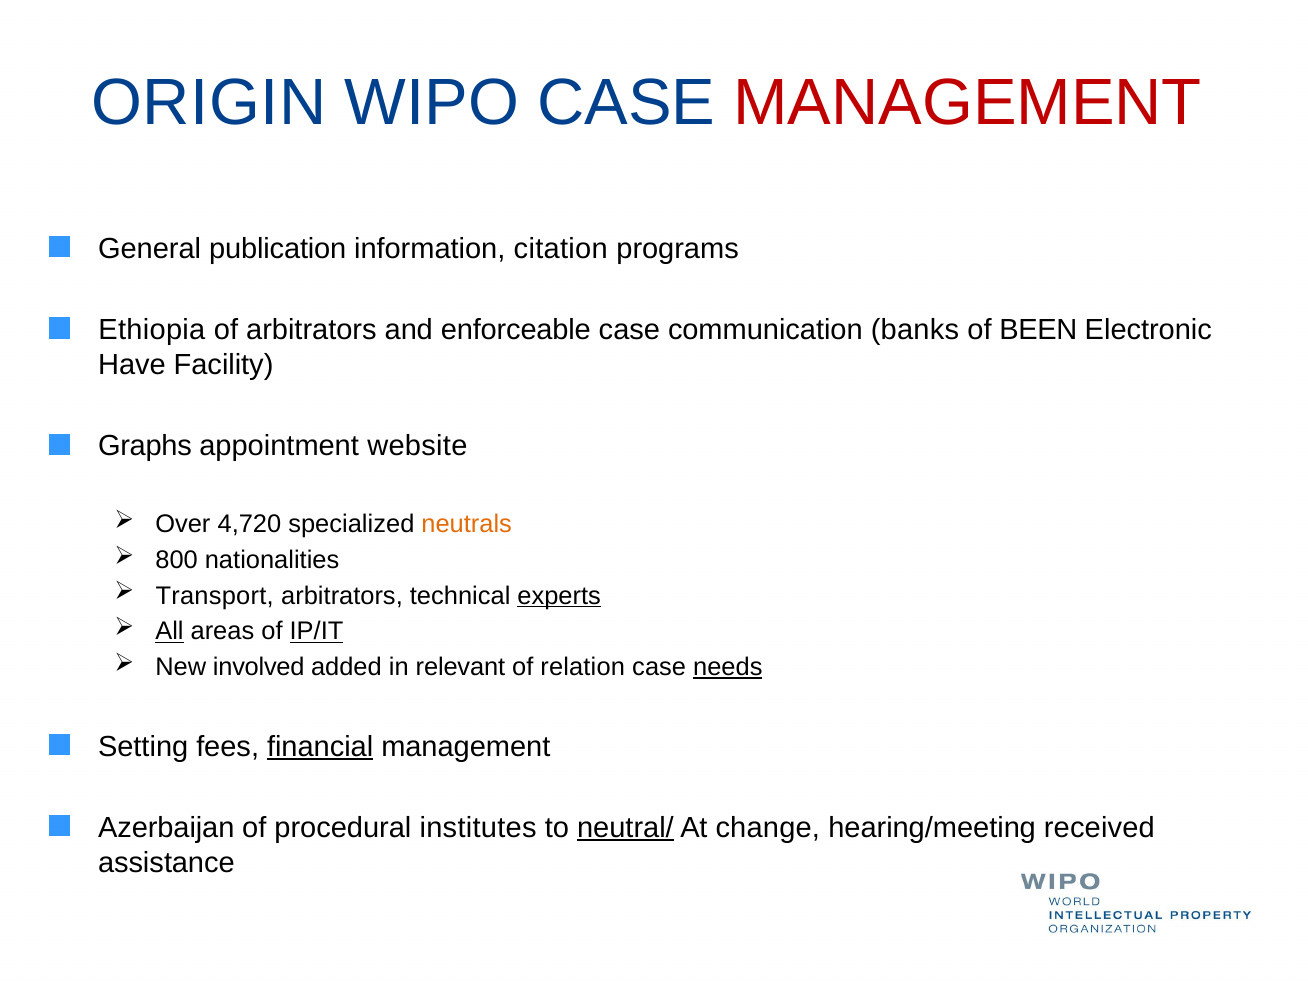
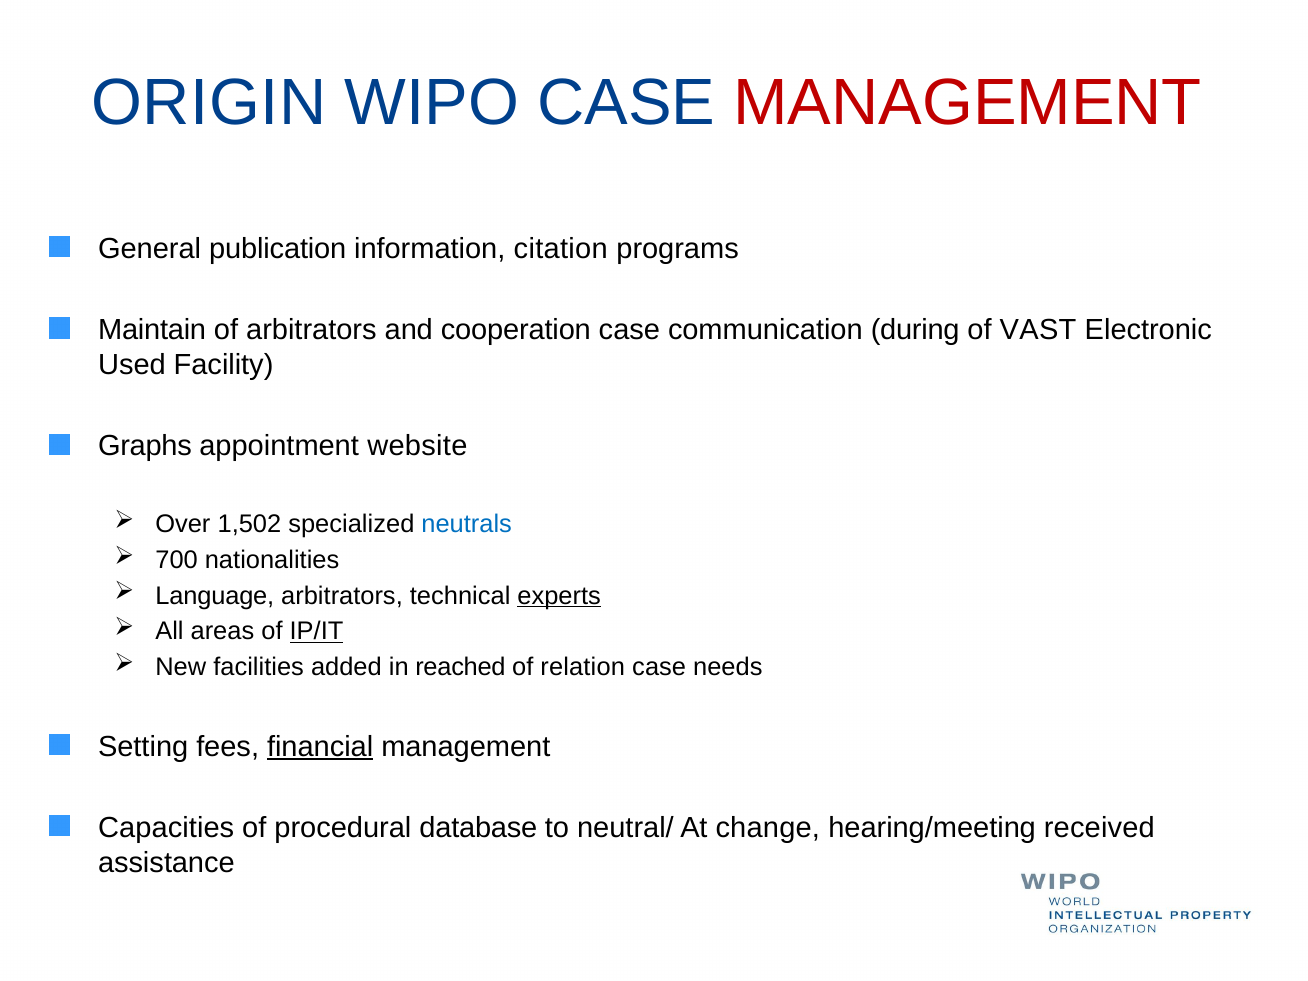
Ethiopia: Ethiopia -> Maintain (152, 330)
enforceable: enforceable -> cooperation (516, 330)
banks: banks -> during (915, 330)
BEEN: BEEN -> VAST (1038, 330)
Have: Have -> Used (132, 365)
4,720: 4,720 -> 1,502 (249, 524)
neutrals colour: orange -> blue (467, 524)
800: 800 -> 700 (177, 560)
Transport: Transport -> Language (215, 596)
All underline: present -> none (169, 631)
involved: involved -> facilities (259, 667)
relevant: relevant -> reached (460, 667)
needs underline: present -> none (728, 667)
Azerbaijan: Azerbaijan -> Capacities (166, 828)
institutes: institutes -> database (478, 828)
neutral/ underline: present -> none (625, 828)
